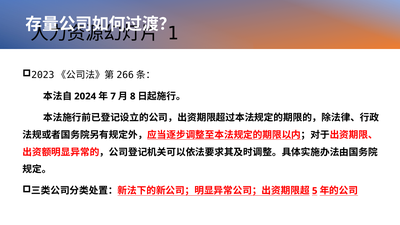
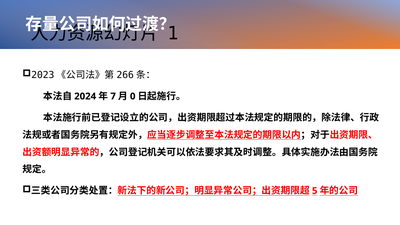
8: 8 -> 0 (133, 96)
